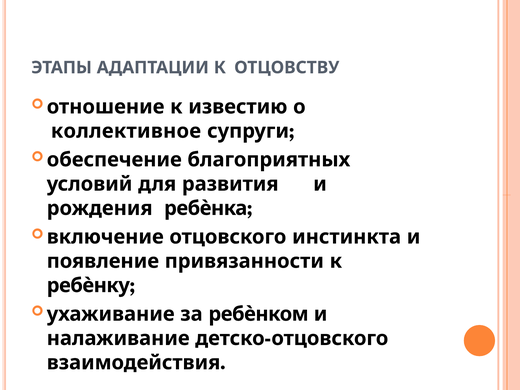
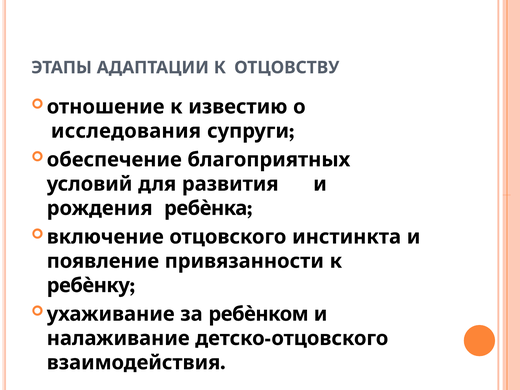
коллективное: коллективное -> исследования (126, 131)
